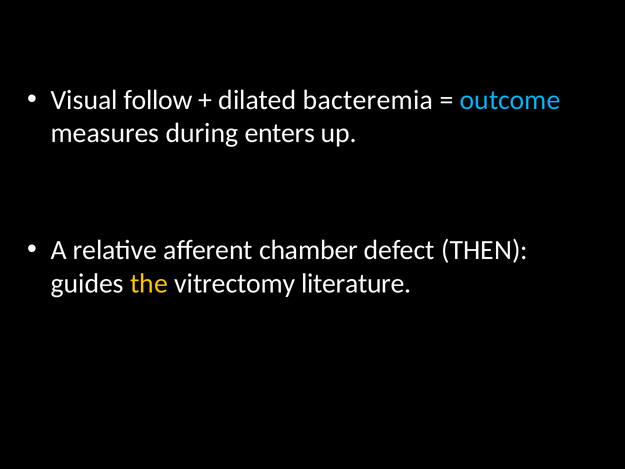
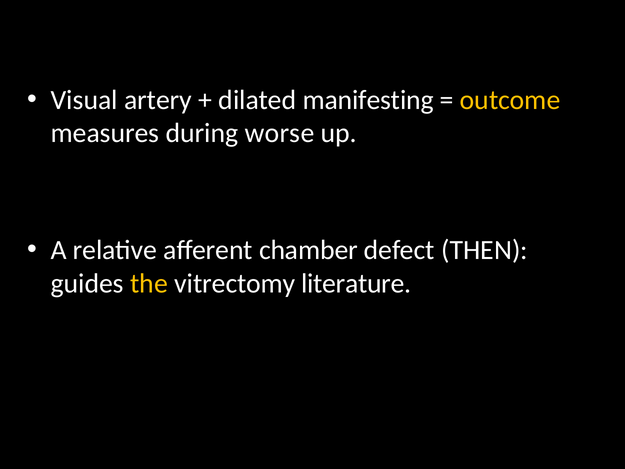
follow: follow -> artery (158, 100)
bacteremia: bacteremia -> manifesting (368, 100)
outcome colour: light blue -> yellow (510, 100)
enters: enters -> worse (280, 133)
